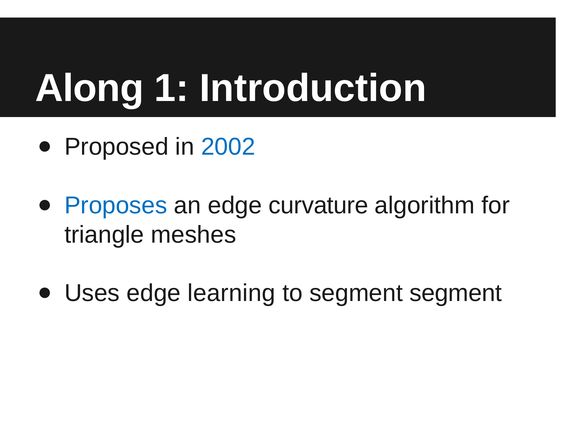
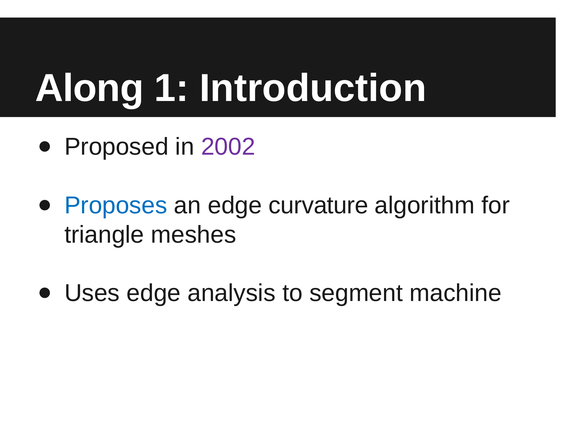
2002 colour: blue -> purple (228, 147)
learning: learning -> analysis (232, 293)
segment segment: segment -> machine (456, 293)
